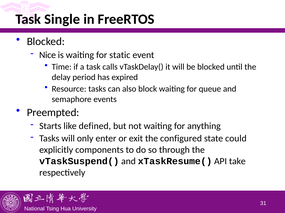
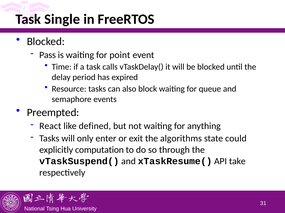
Nice: Nice -> Pass (48, 55)
static: static -> point (120, 55)
Starts: Starts -> React (50, 126)
configured: configured -> algorithms (181, 139)
components: components -> computation (99, 150)
